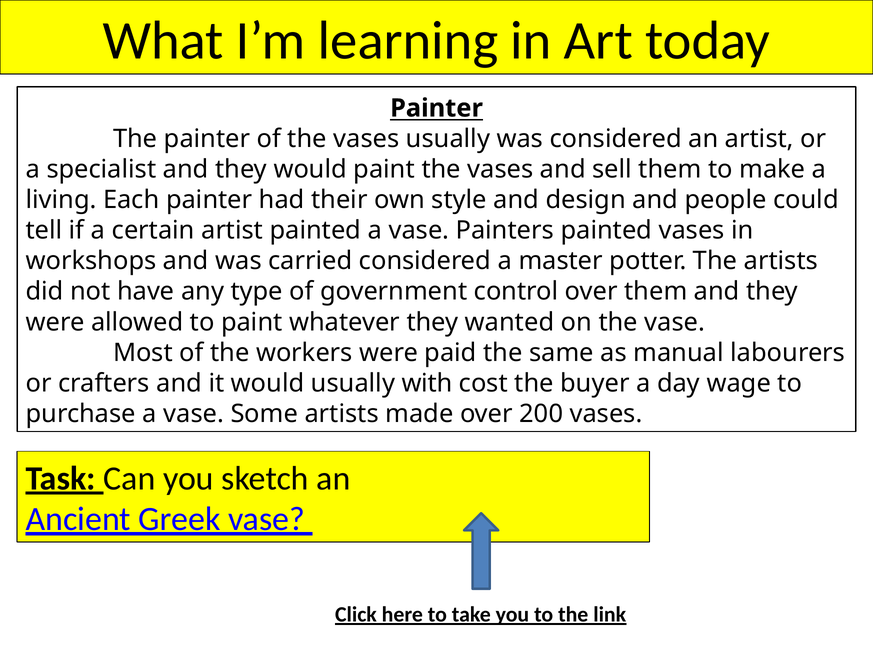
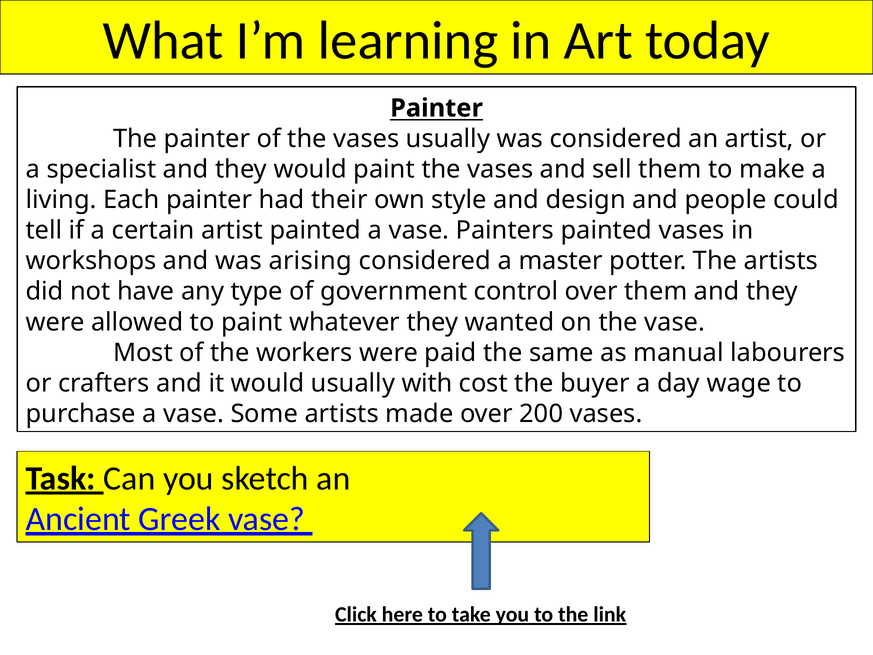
carried: carried -> arising (310, 261)
